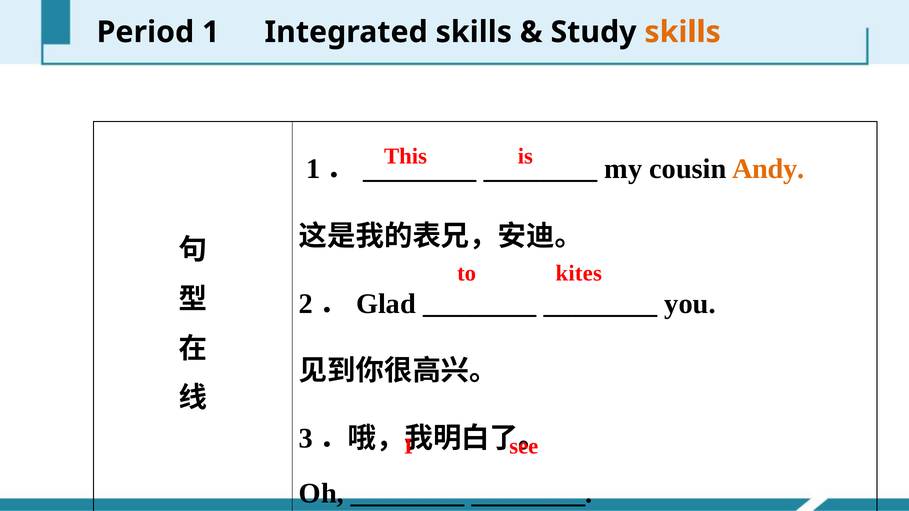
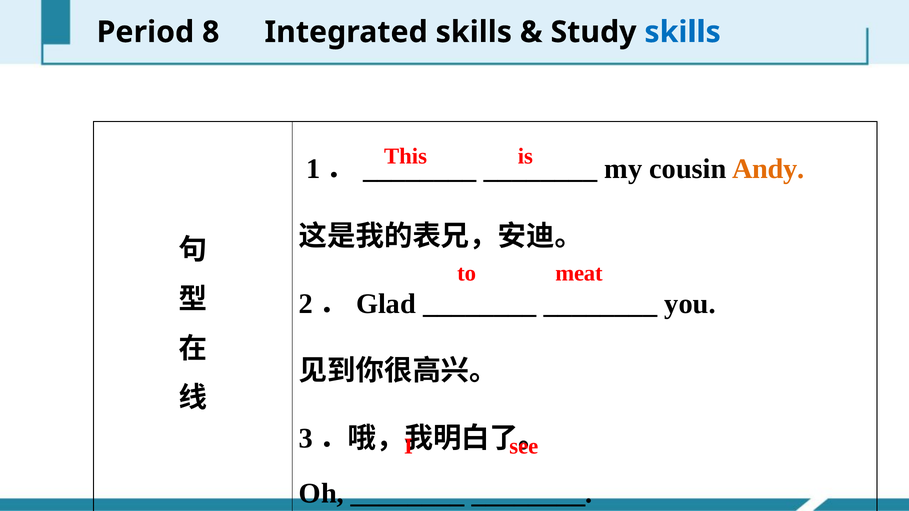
Period 1: 1 -> 8 (211, 32)
skills colour: orange -> blue (683, 32)
kites: kites -> meat (579, 273)
